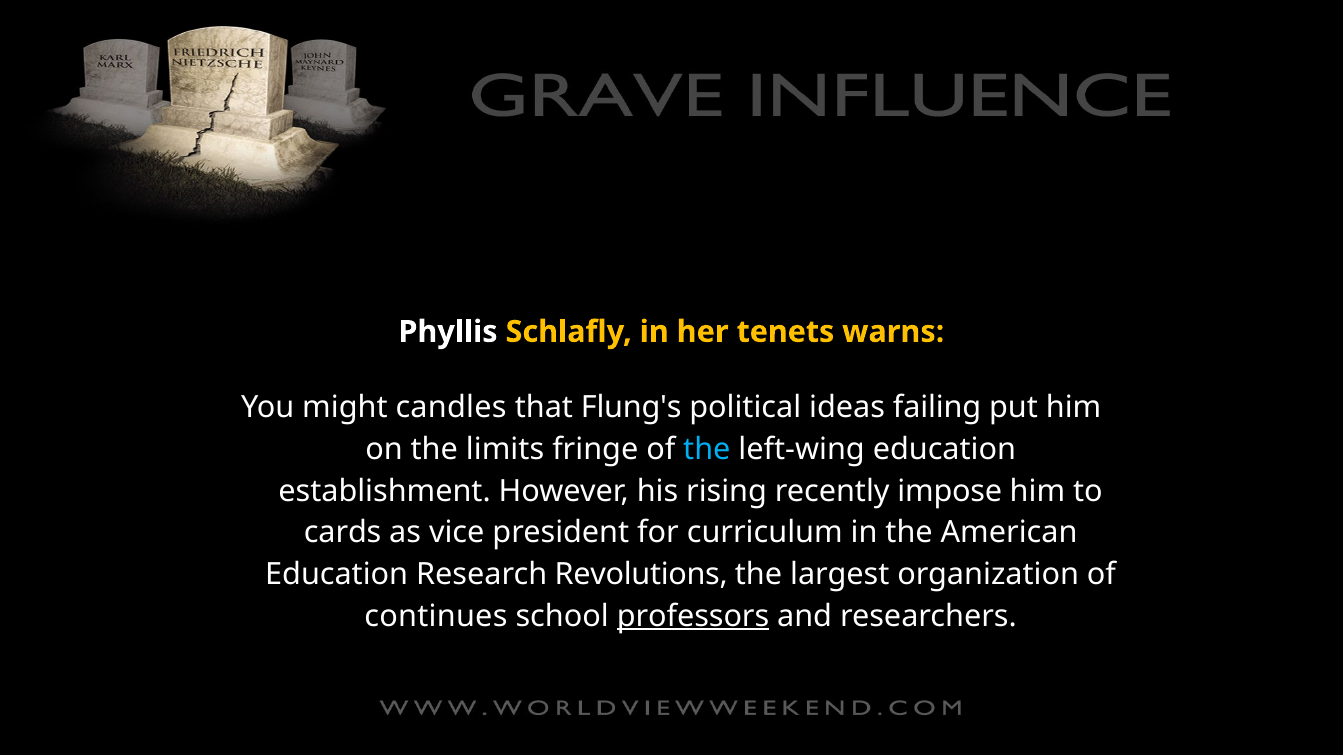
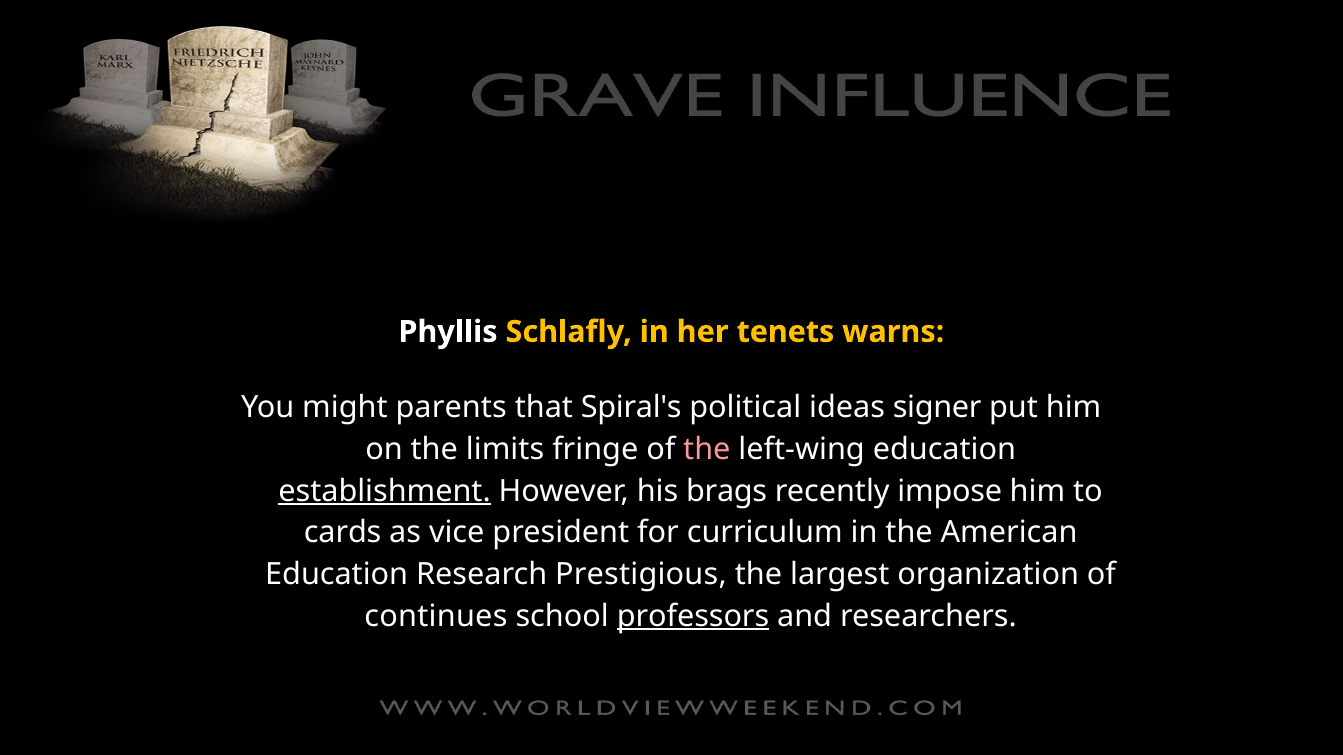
candles: candles -> parents (451, 408)
Flung's: Flung's -> Spiral's (631, 408)
failing: failing -> signer (937, 408)
the colour: light blue -> pink (707, 450)
establishment underline: none -> present (385, 491)
rising: rising -> brags (727, 491)
Revolutions: Revolutions -> Prestigious (641, 575)
